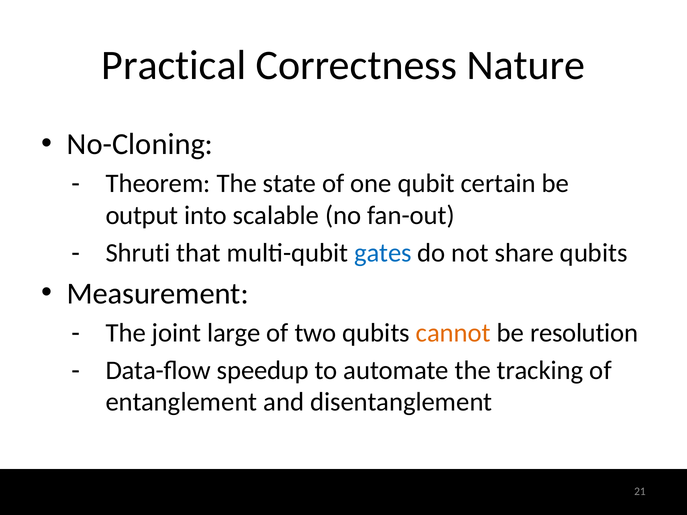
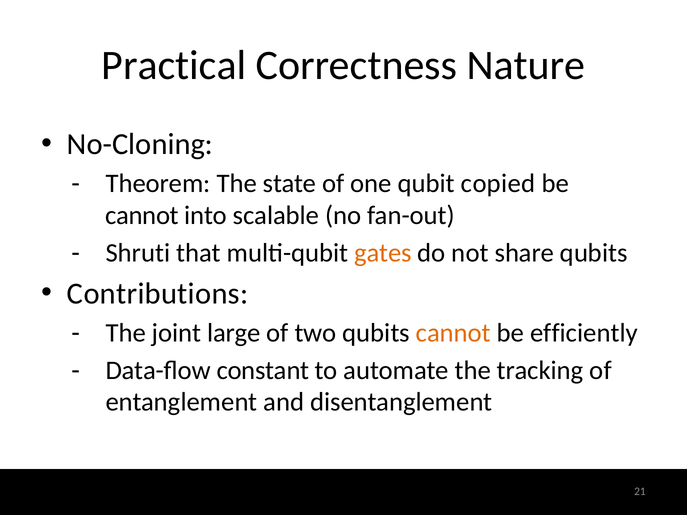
certain: certain -> copied (498, 184)
output: output -> cannot (142, 216)
gates colour: blue -> orange (383, 253)
Measurement: Measurement -> Contributions (158, 294)
resolution: resolution -> efficiently (584, 333)
speedup: speedup -> constant (263, 370)
